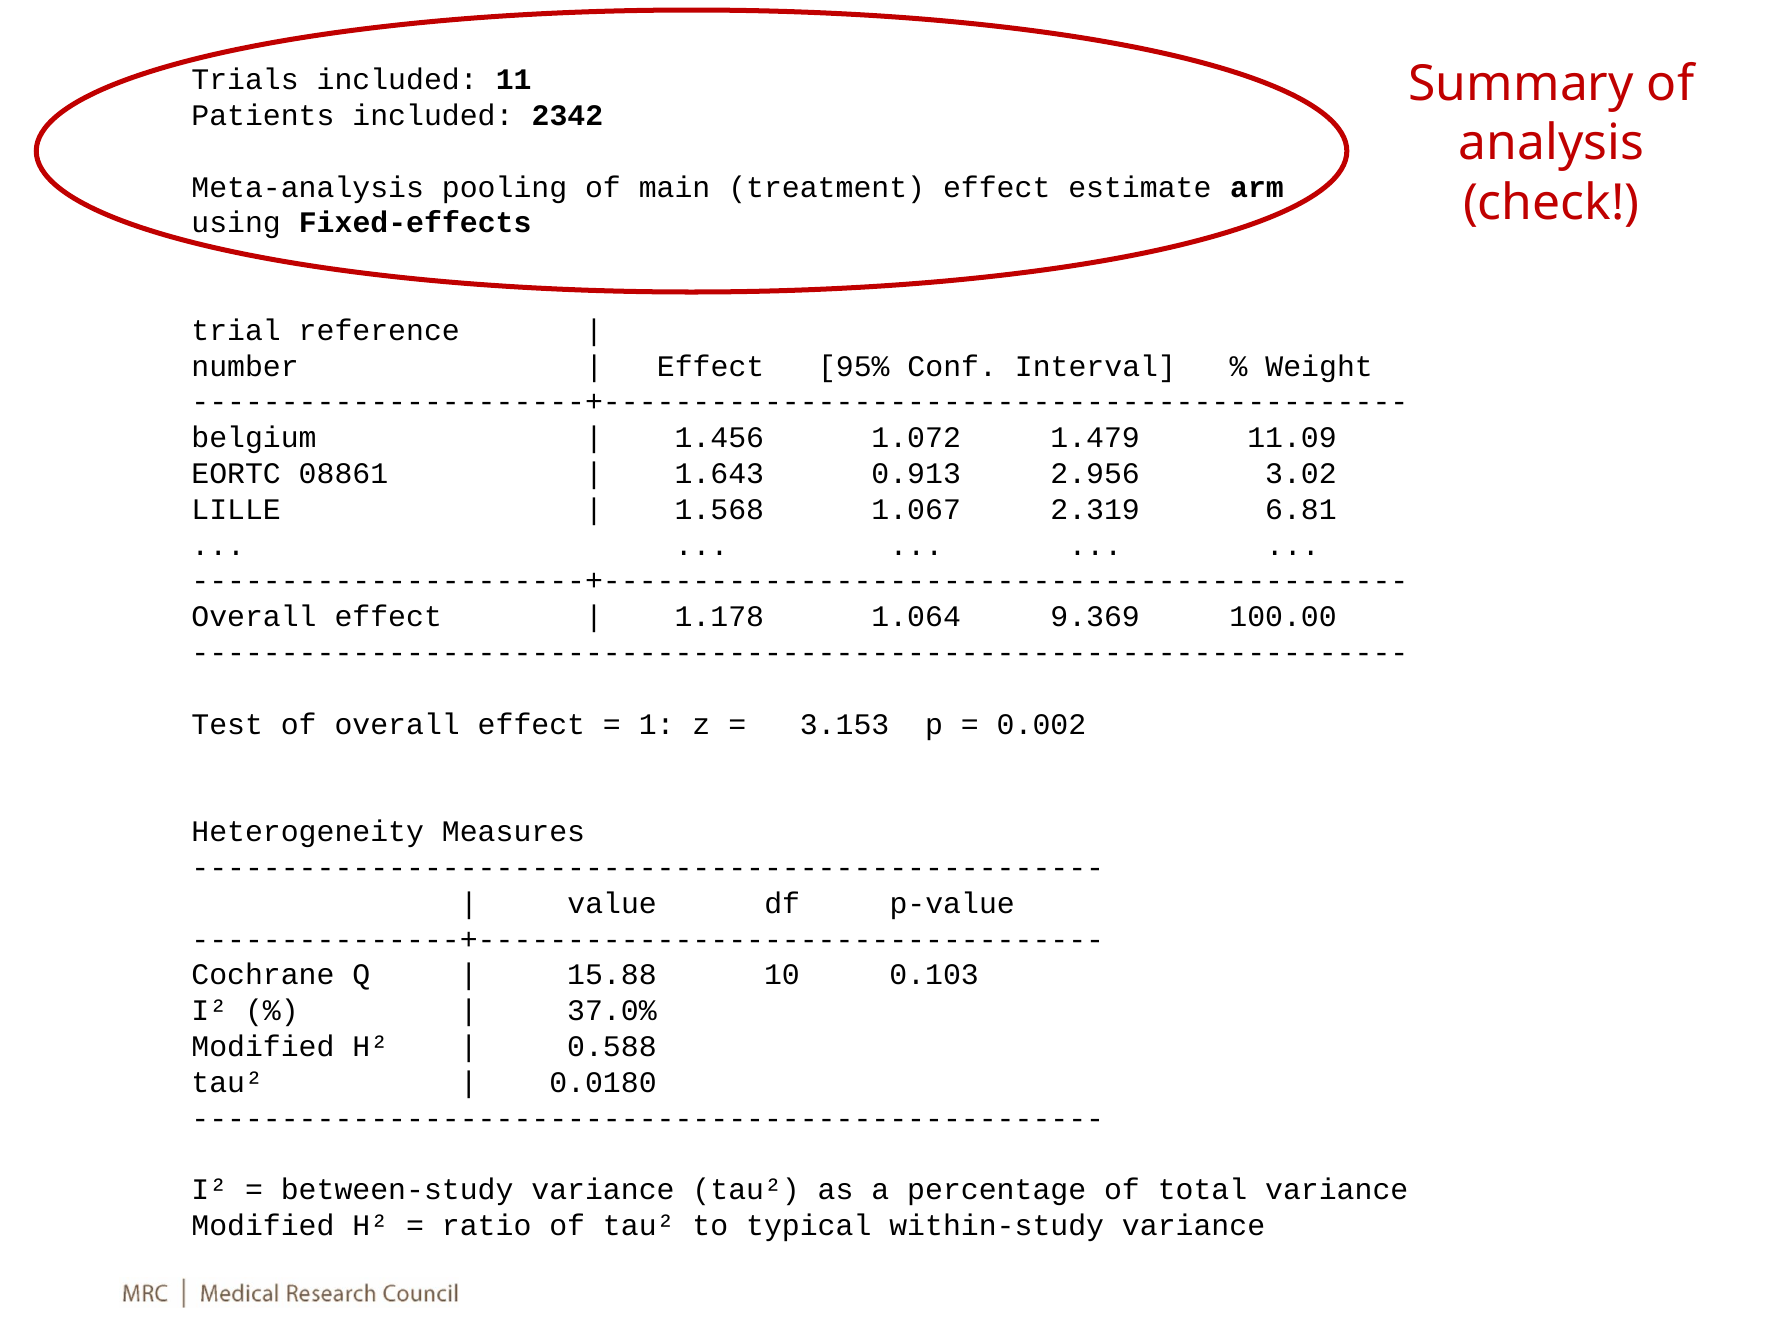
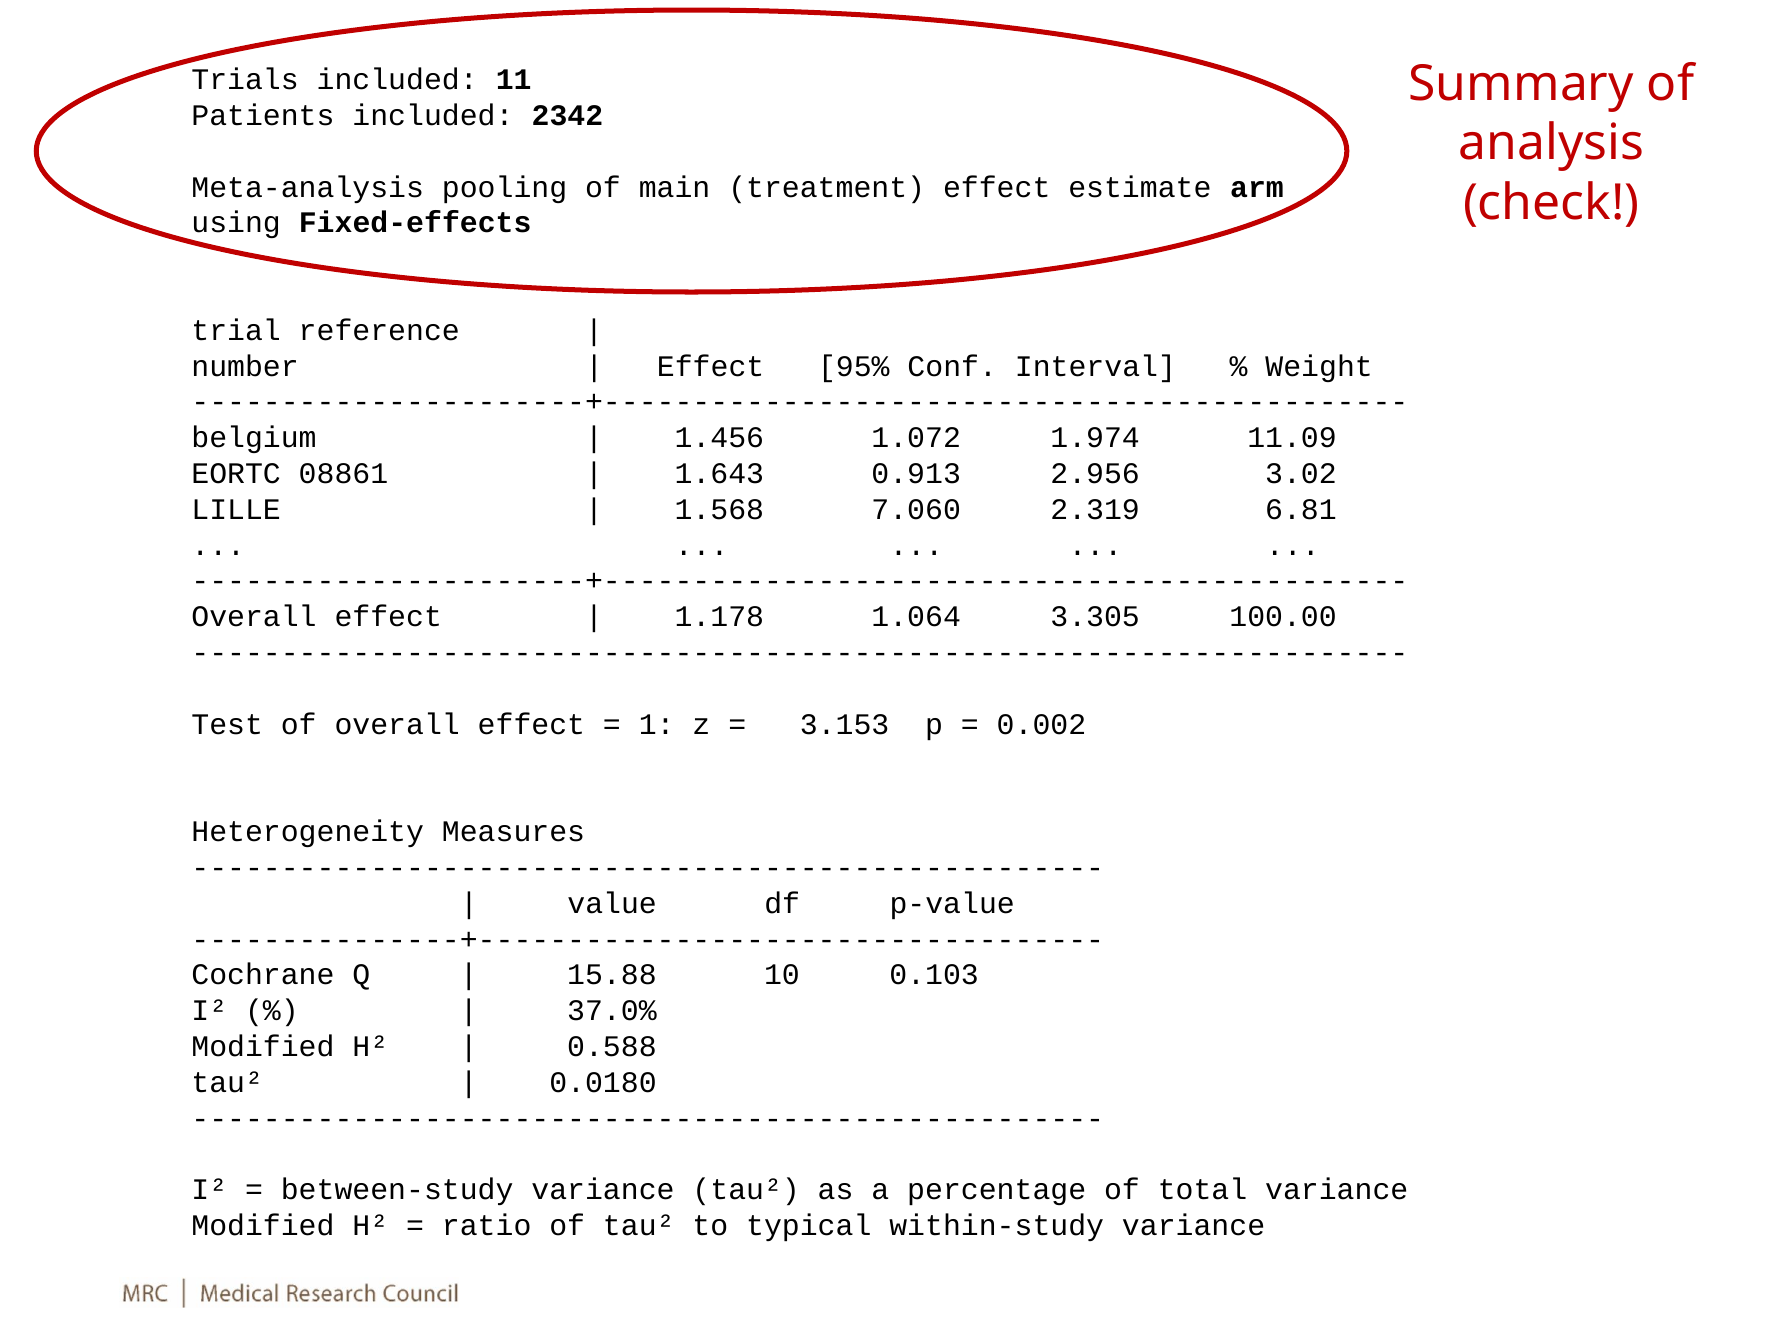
1.479: 1.479 -> 1.974 (1095, 438)
1.067: 1.067 -> 7.060 (916, 510)
9.369: 9.369 -> 3.305 (1095, 617)
